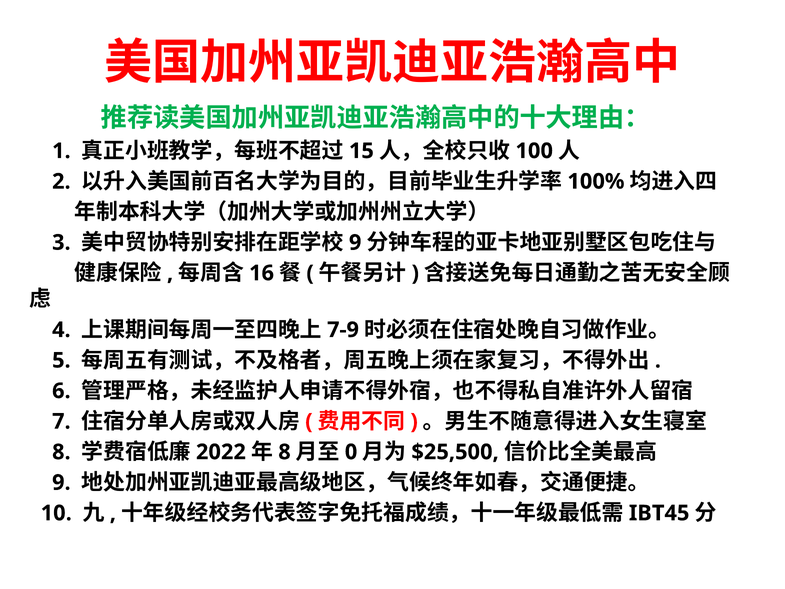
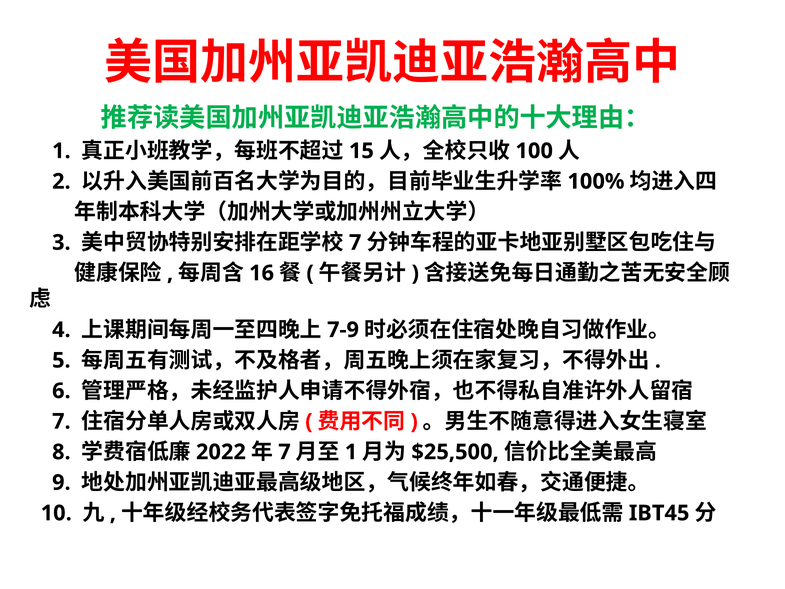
9: 9 -> 7 (355, 242)
8: 8 -> 7 (284, 452)
0: 0 -> 1 (351, 452)
